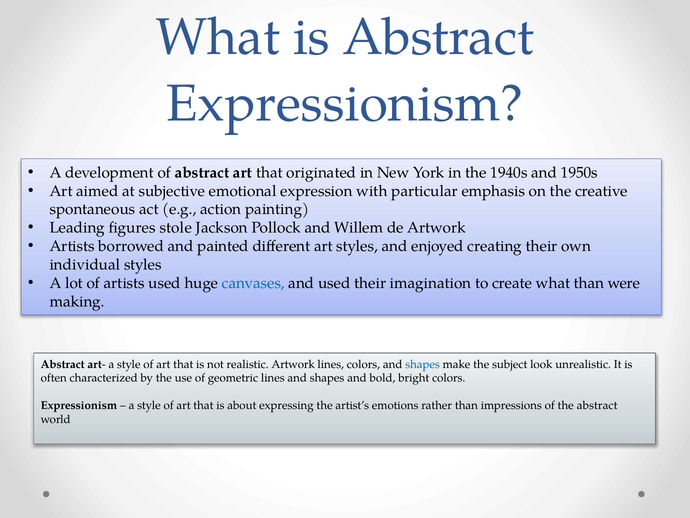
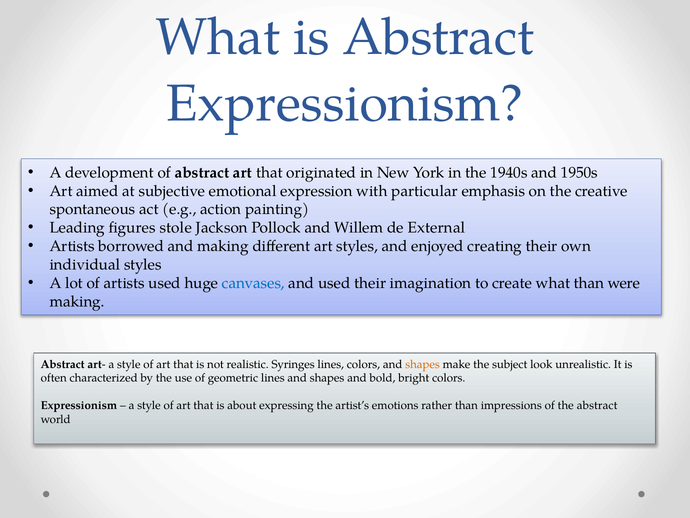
de Artwork: Artwork -> External (436, 228)
and painted: painted -> making (223, 246)
realistic Artwork: Artwork -> Syringes (293, 364)
shapes colour: blue -> orange (423, 364)
